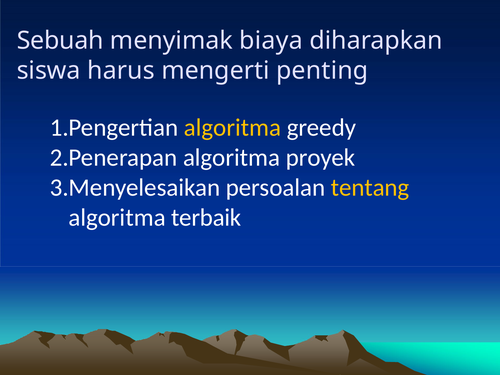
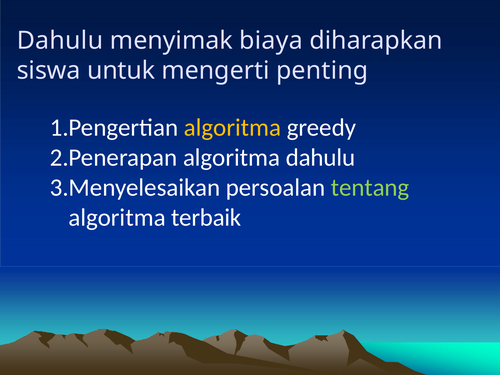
Sebuah: Sebuah -> Dahulu (60, 41)
harus: harus -> untuk (121, 71)
algoritma proyek: proyek -> dahulu (321, 158)
tentang colour: yellow -> light green (370, 188)
